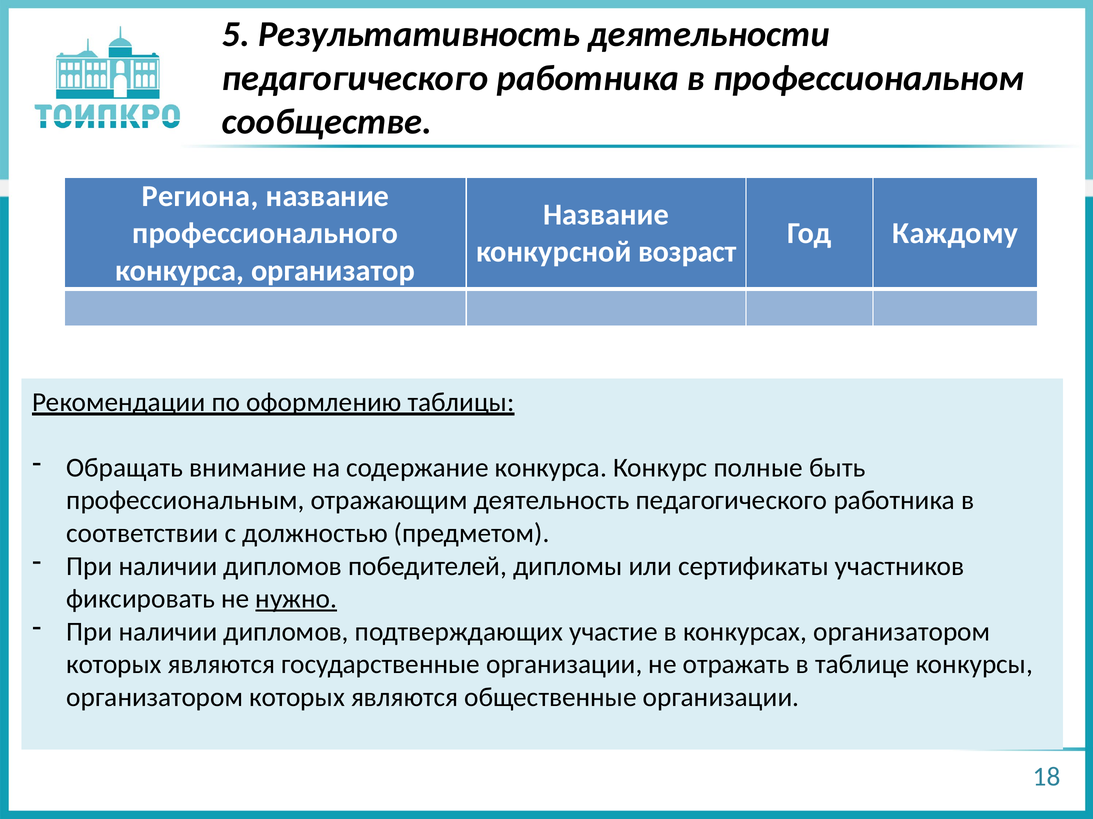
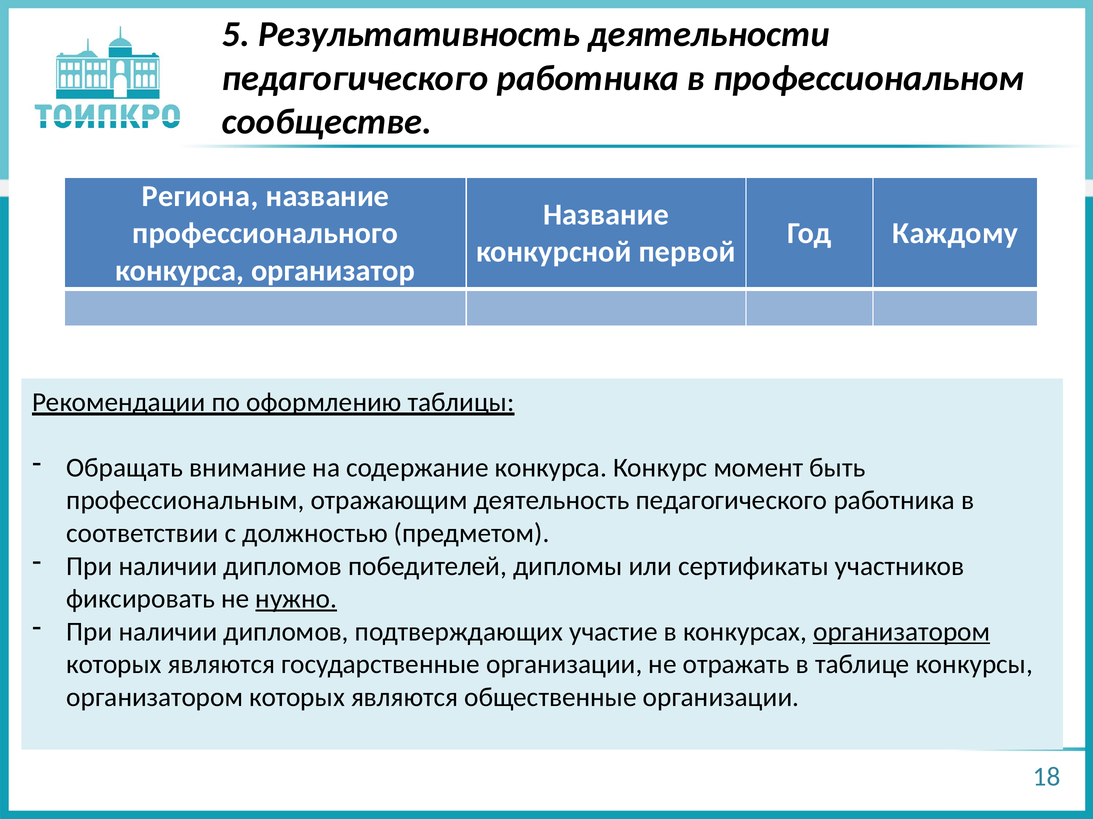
возраст: возраст -> первой (687, 252)
полные: полные -> момент (758, 468)
организатором underline: none -> present (902, 632)
